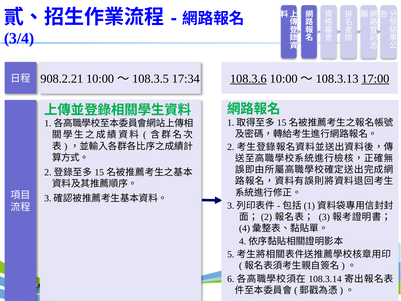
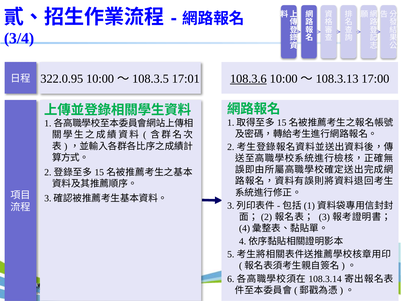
908.2.21: 908.2.21 -> 322.0.95 (62, 79)
17:34: 17:34 -> 17:01 (186, 79)
17:00 underline: present -> none (375, 79)
